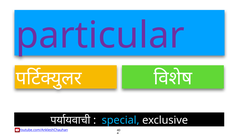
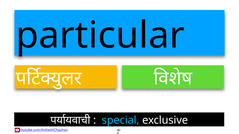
particular colour: purple -> black (100, 35)
